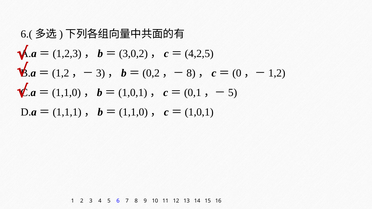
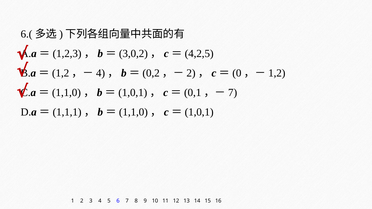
3: 3 -> 4 (101, 73)
8: 8 -> 2 (191, 73)
5: 5 -> 7 (233, 93)
